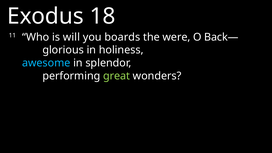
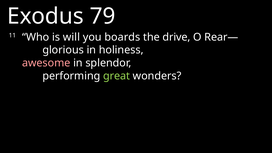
18: 18 -> 79 (103, 16)
were: were -> drive (176, 37)
Back—: Back— -> Rear— (221, 37)
awesome colour: light blue -> pink (46, 63)
